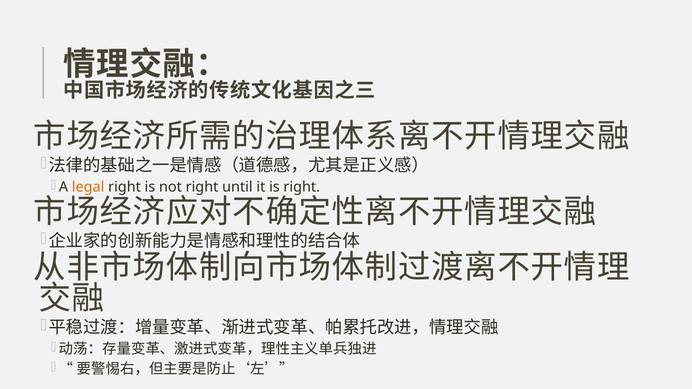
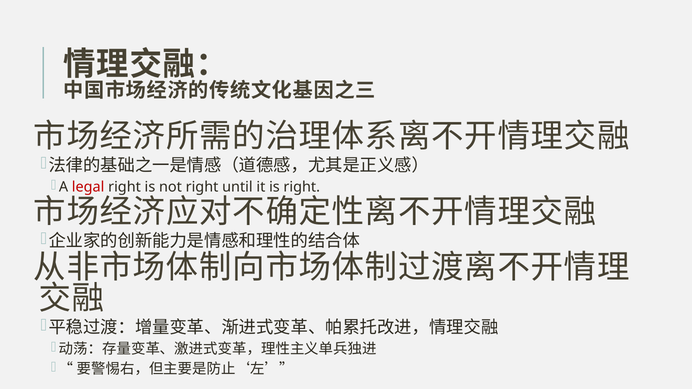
legal colour: orange -> red (88, 187)
